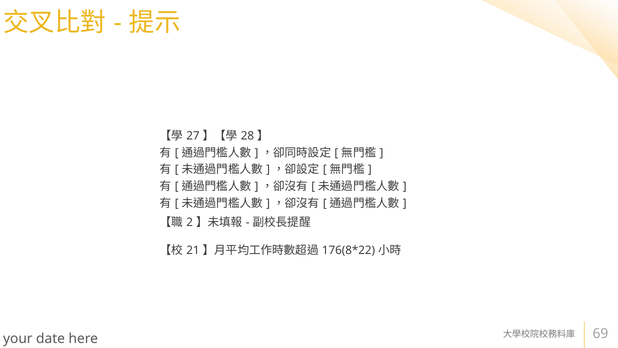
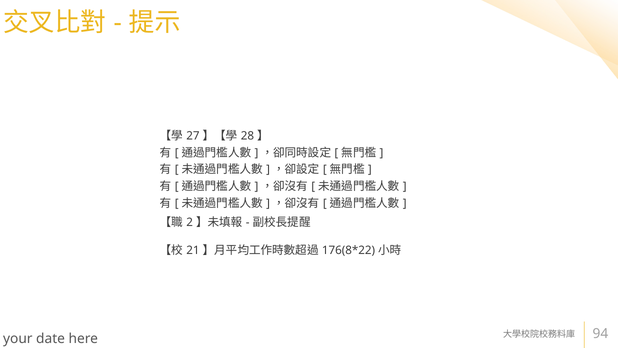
69: 69 -> 94 (600, 333)
